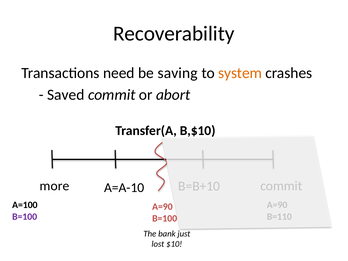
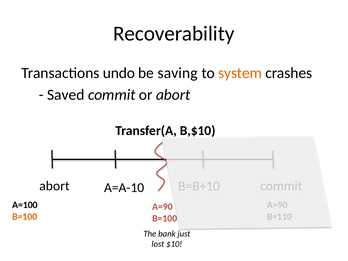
need: need -> undo (119, 73)
more: more -> abort (55, 186)
B=100 colour: purple -> orange (25, 217)
